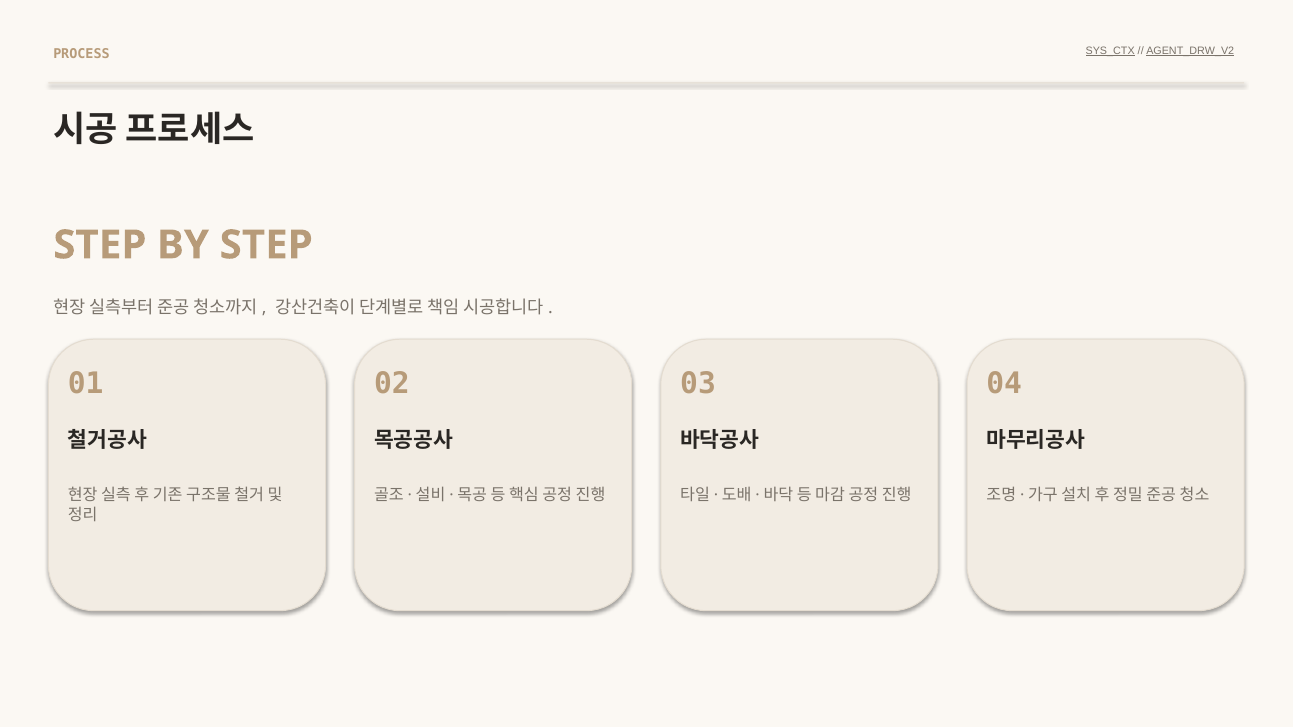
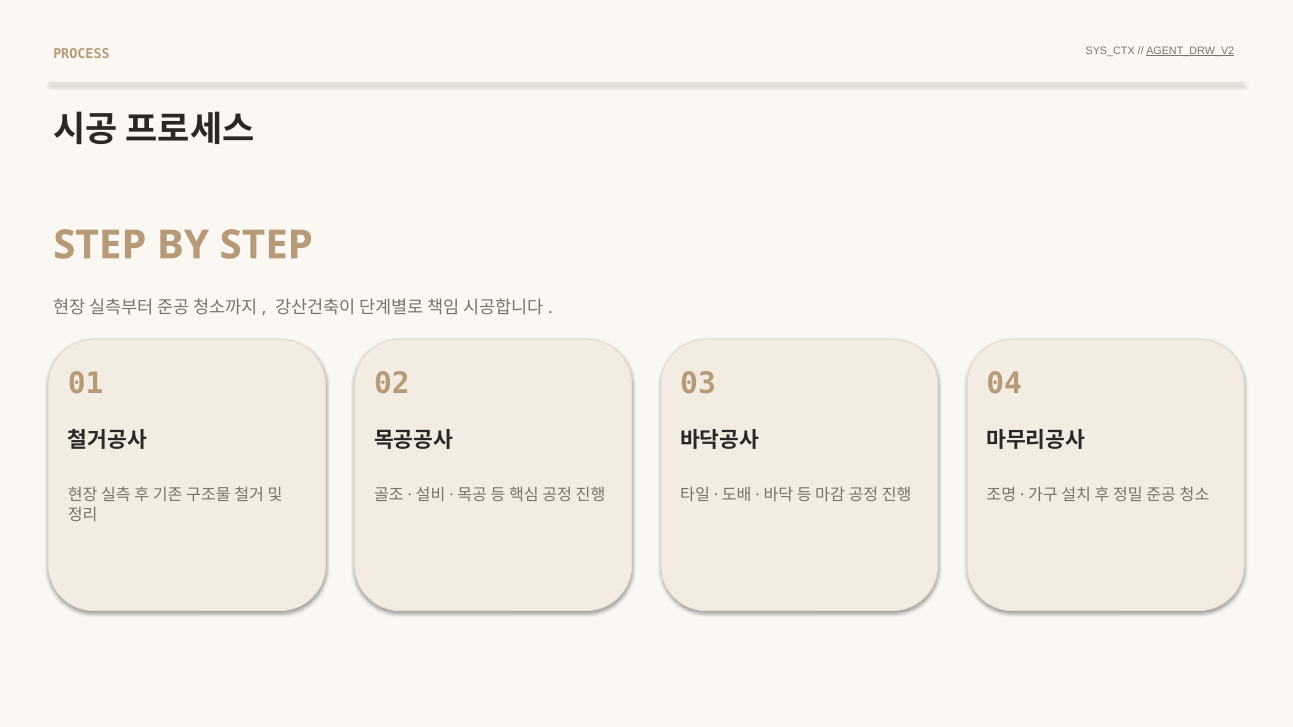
SYS_CTX underline: present -> none (1110, 51)
